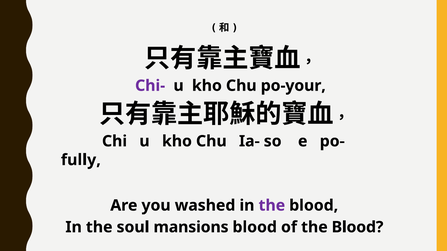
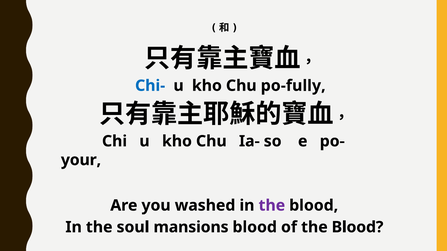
Chi- colour: purple -> blue (150, 86)
po-your: po-your -> po-fully (293, 86)
fully: fully -> your (81, 160)
